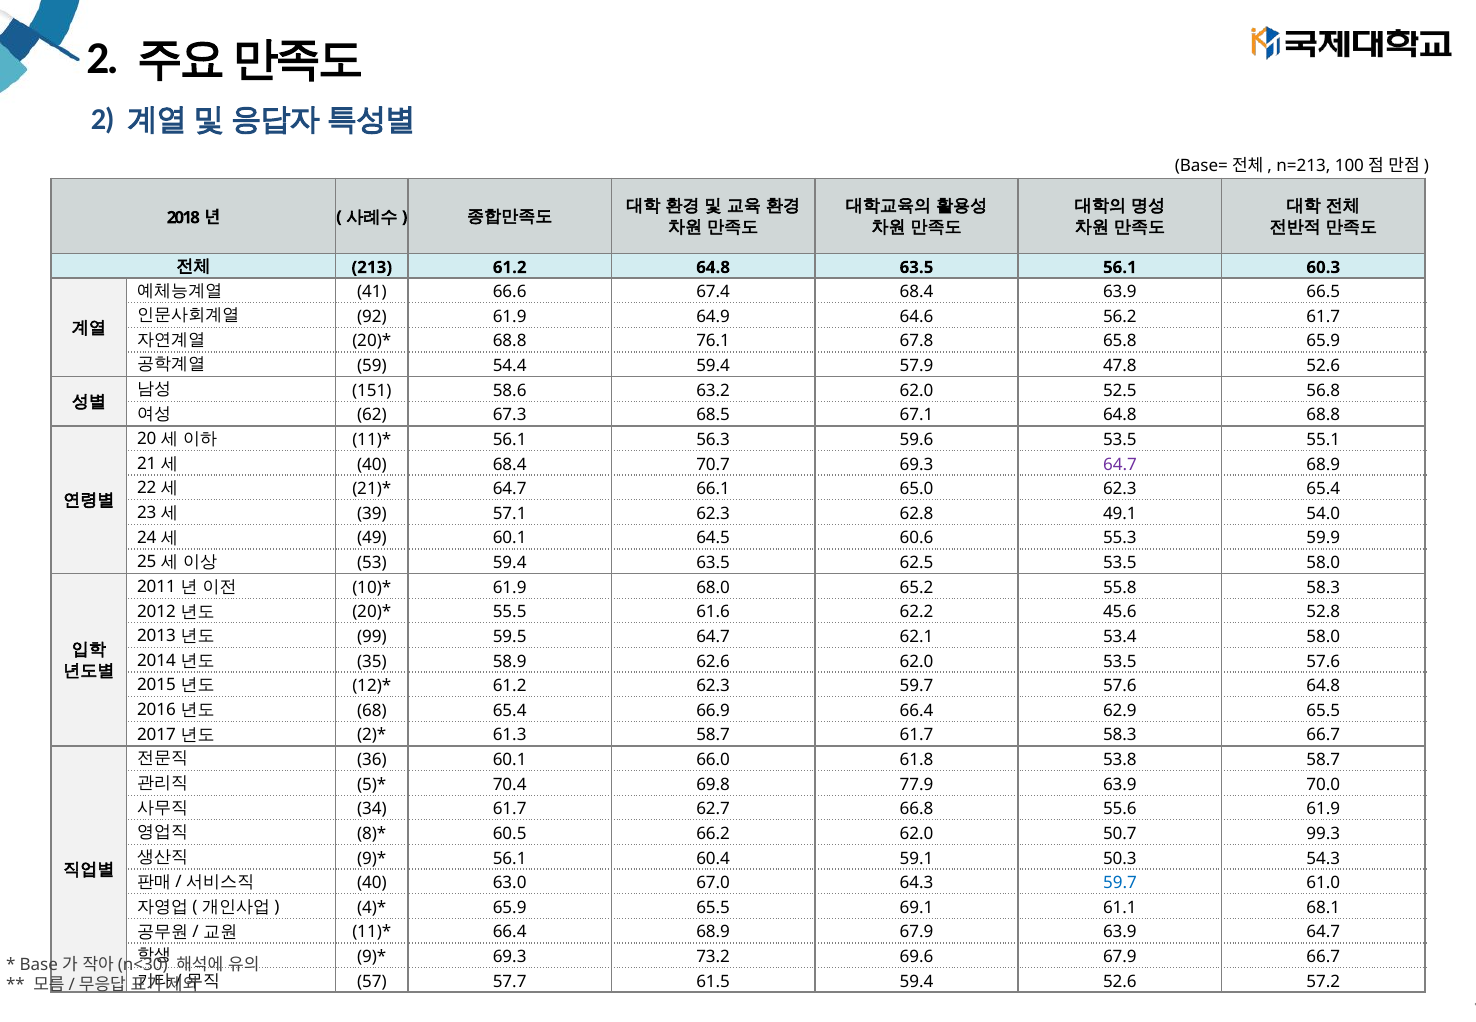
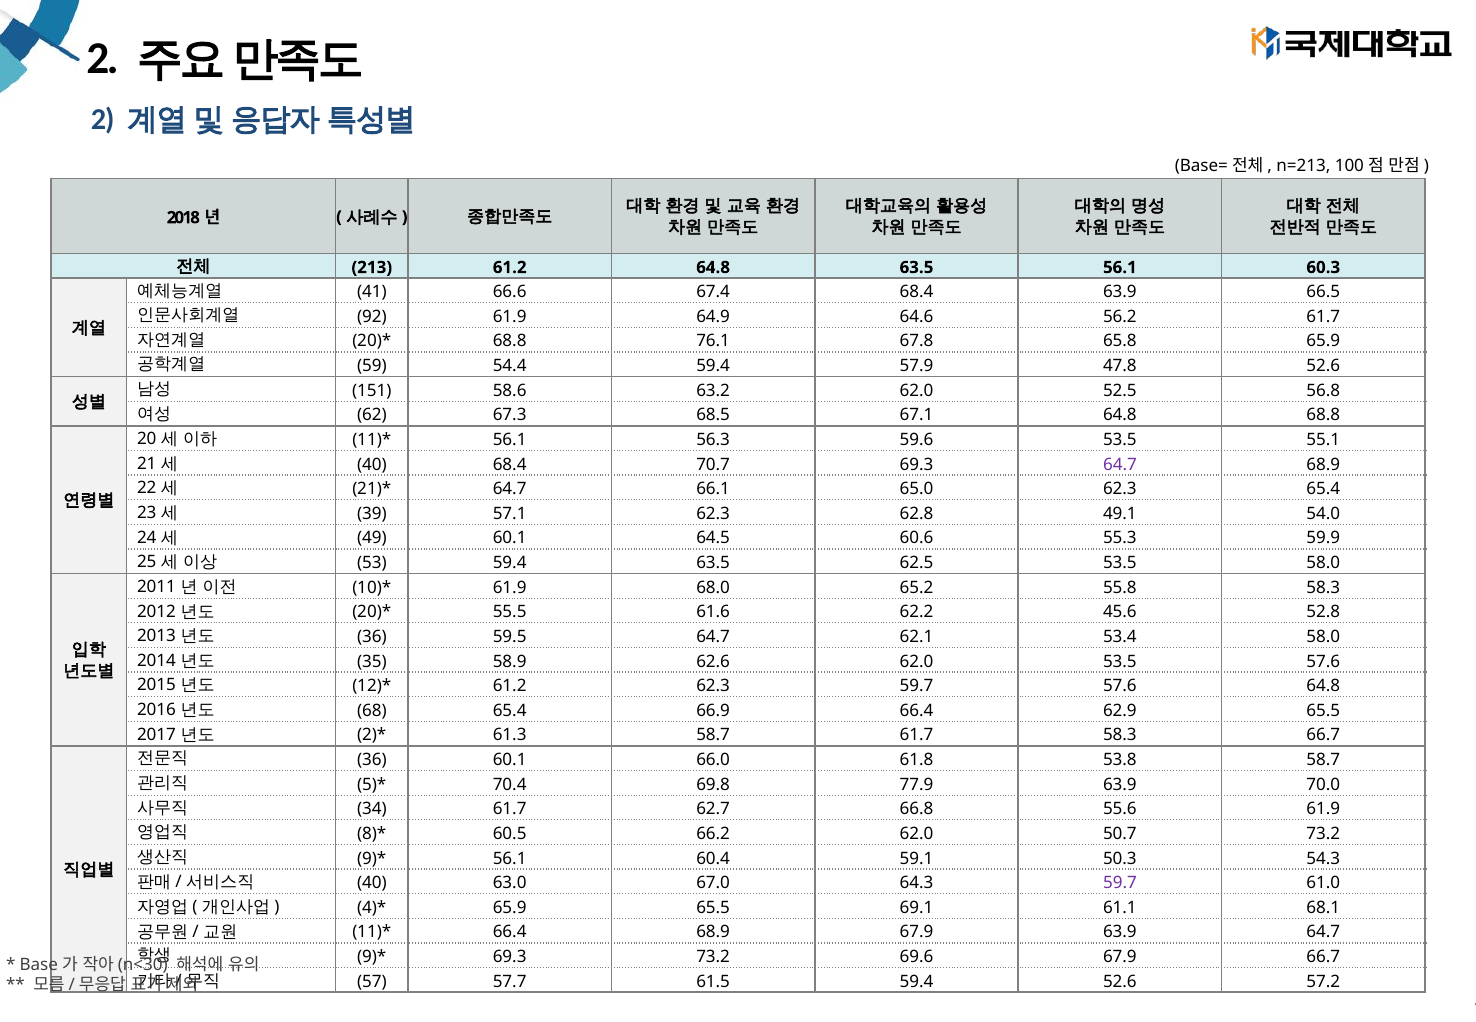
99: 99 -> 36 (372, 637)
50.7 99.3: 99.3 -> 73.2 (1323, 834)
59.7 colour: blue -> purple (1120, 883)
